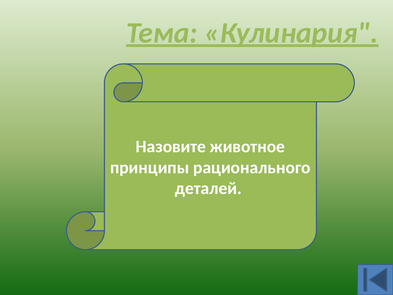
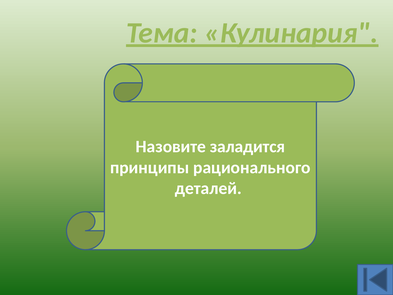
животное: животное -> заладится (248, 146)
